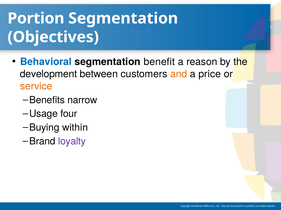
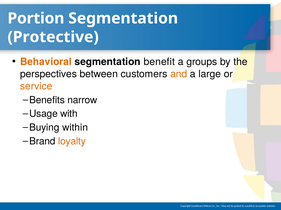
Objectives: Objectives -> Protective (53, 37)
Behavioral colour: blue -> orange (46, 62)
reason: reason -> groups (202, 62)
development: development -> perspectives (48, 74)
price: price -> large (210, 74)
four: four -> with (69, 114)
loyalty colour: purple -> orange (72, 142)
